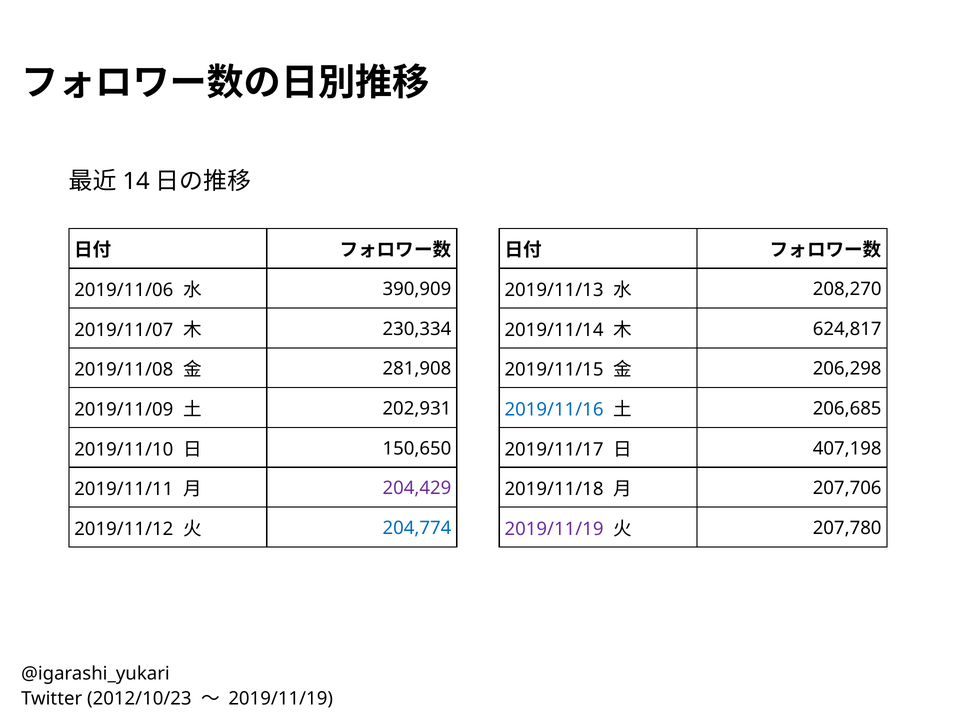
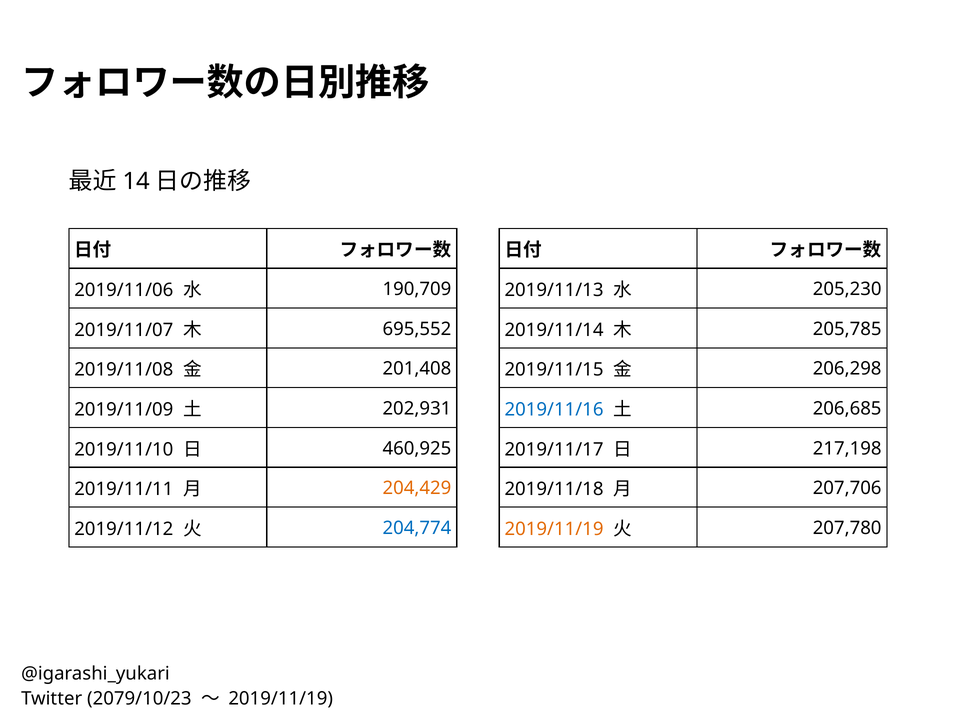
390,909: 390,909 -> 190,709 (417, 289)
208,270: 208,270 -> 205,230 (847, 289)
230,334: 230,334 -> 695,552 (417, 329)
624,817: 624,817 -> 205,785 (847, 329)
281,908: 281,908 -> 201,408 (417, 369)
150,650: 150,650 -> 460,925 (417, 448)
407,198: 407,198 -> 217,198 (847, 448)
204,429 colour: purple -> orange (417, 488)
2019/11/19 colour: purple -> orange (554, 529)
2012/10/23: 2012/10/23 -> 2079/10/23 (139, 698)
